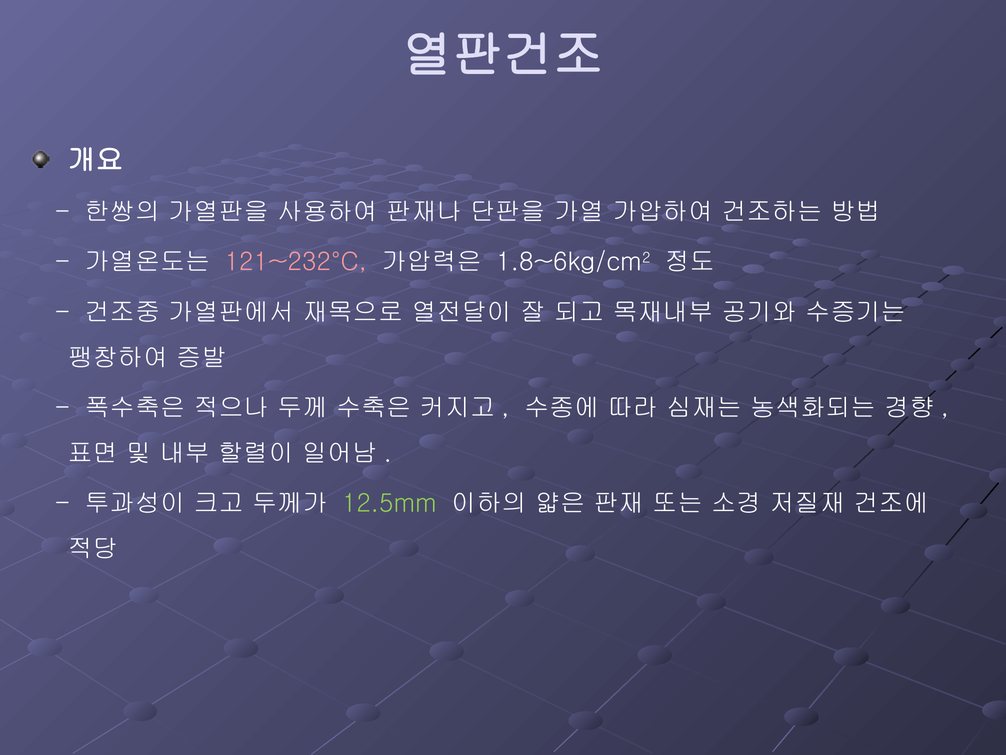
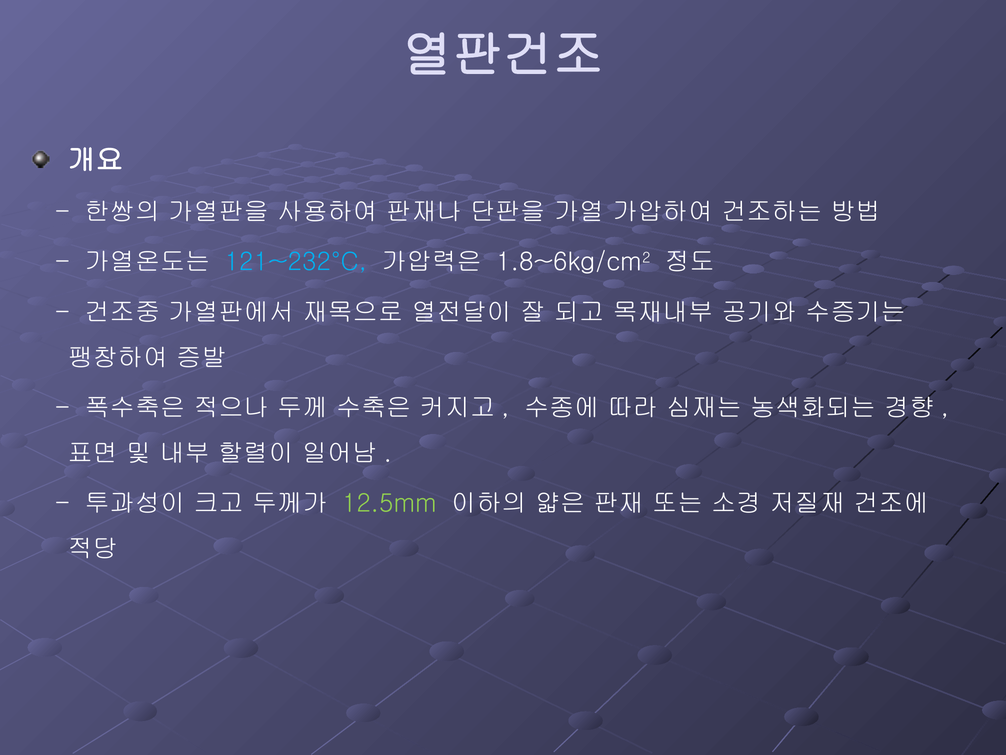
121~232°C colour: pink -> light blue (296, 262)
